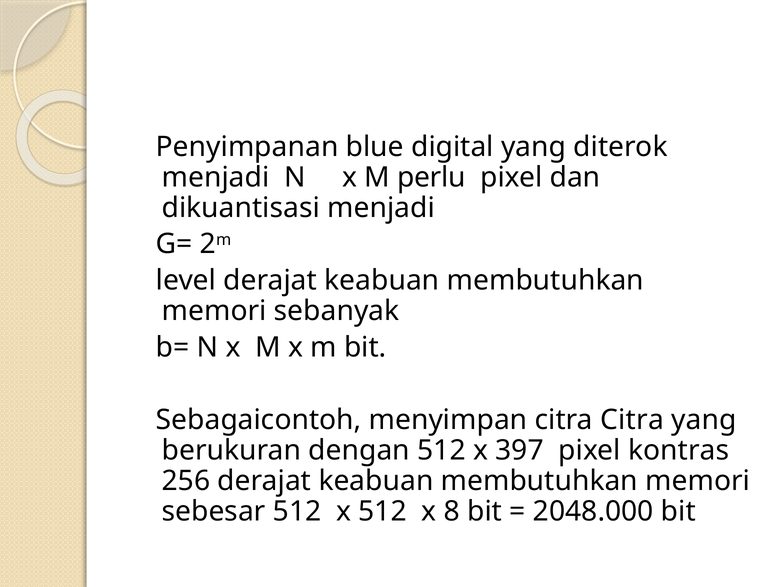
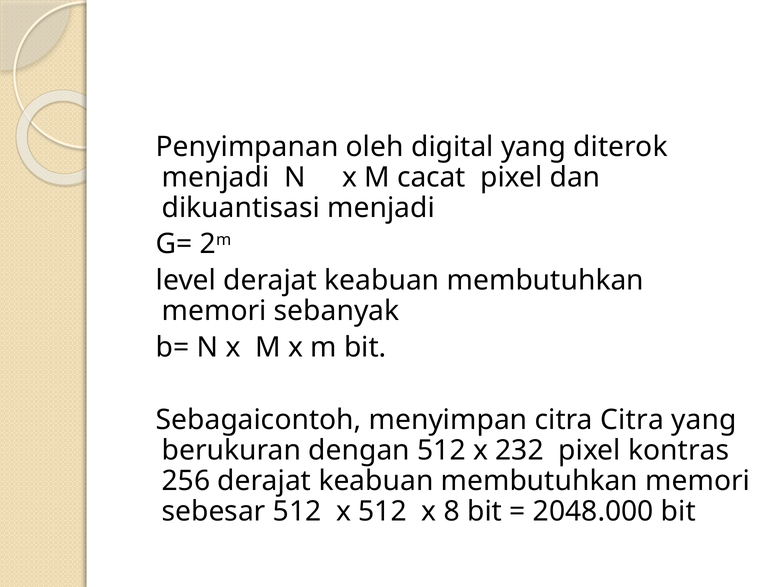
blue: blue -> oleh (375, 147)
perlu: perlu -> cacat (431, 177)
397: 397 -> 232 (520, 450)
